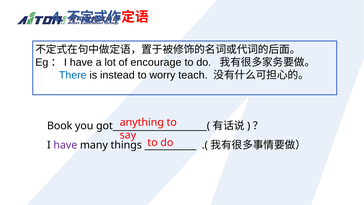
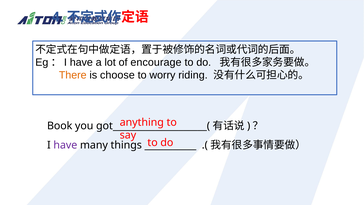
There colour: blue -> orange (73, 75)
instead: instead -> choose (117, 75)
teach: teach -> riding (193, 75)
